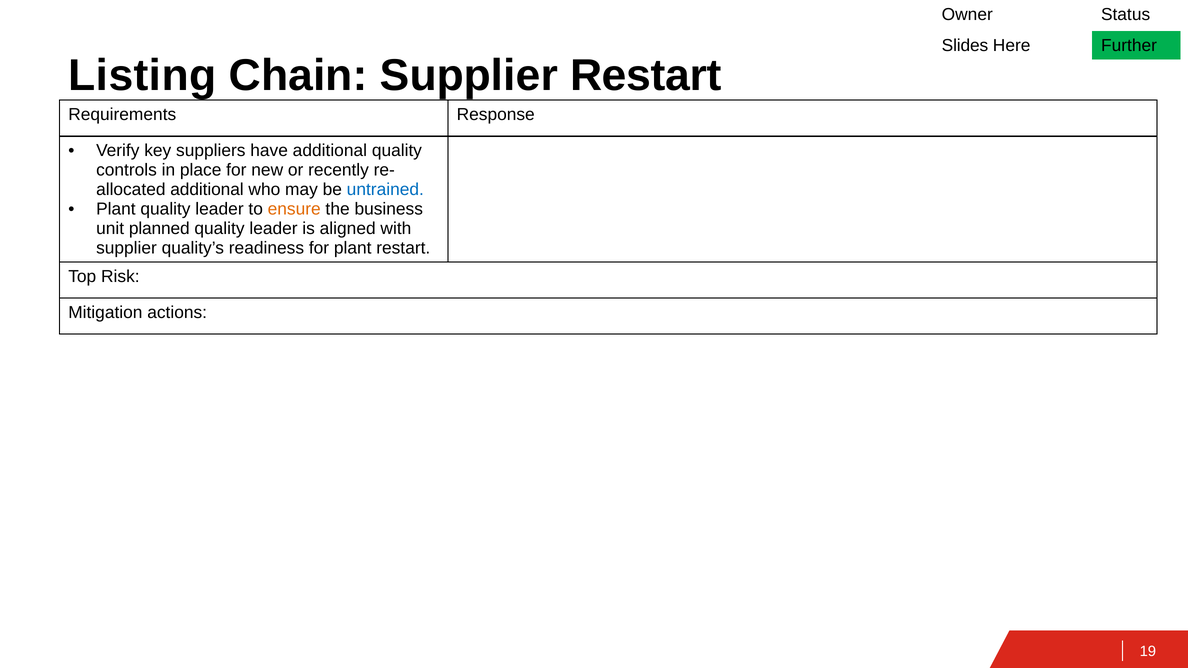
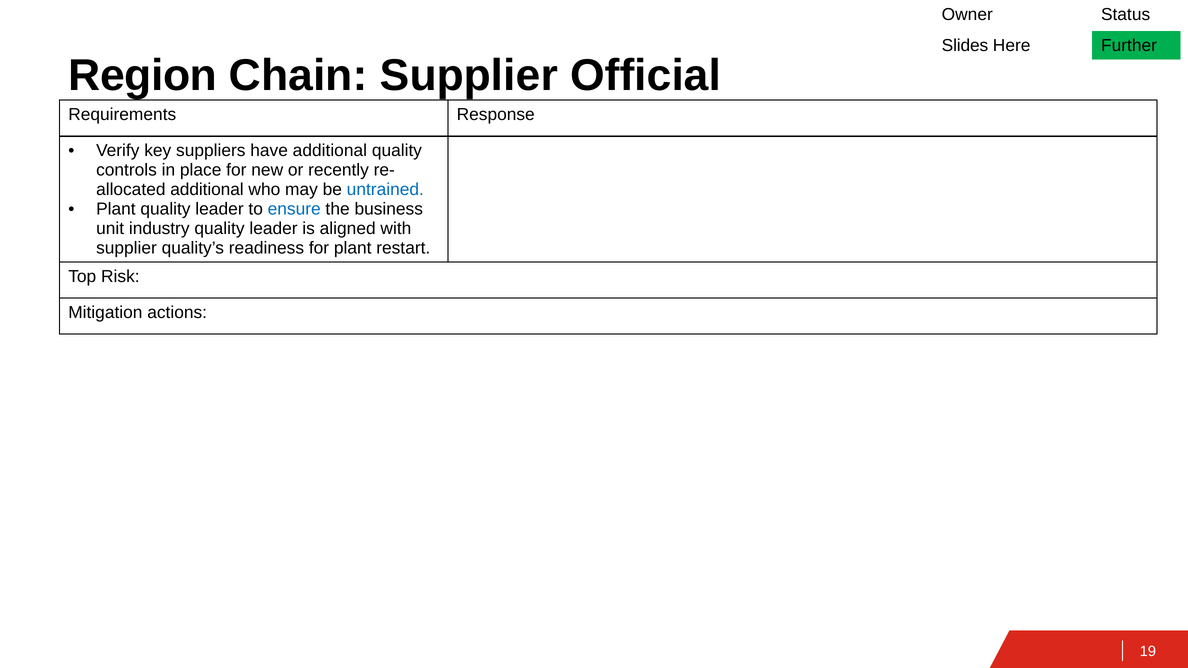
Listing: Listing -> Region (143, 76)
Supplier Restart: Restart -> Official (646, 76)
ensure colour: orange -> blue (294, 209)
planned: planned -> industry (159, 229)
